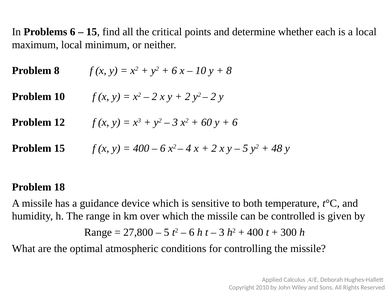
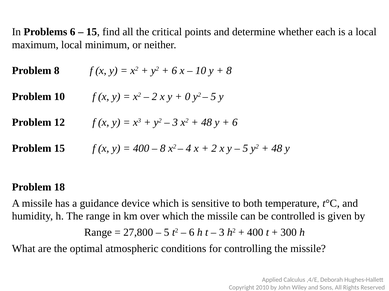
2: 2 -> 0 (188, 97)
2: 2 -> 5 (213, 97)
60: 60 -> 48 (207, 123)
6: 6 -> 8 (163, 149)
